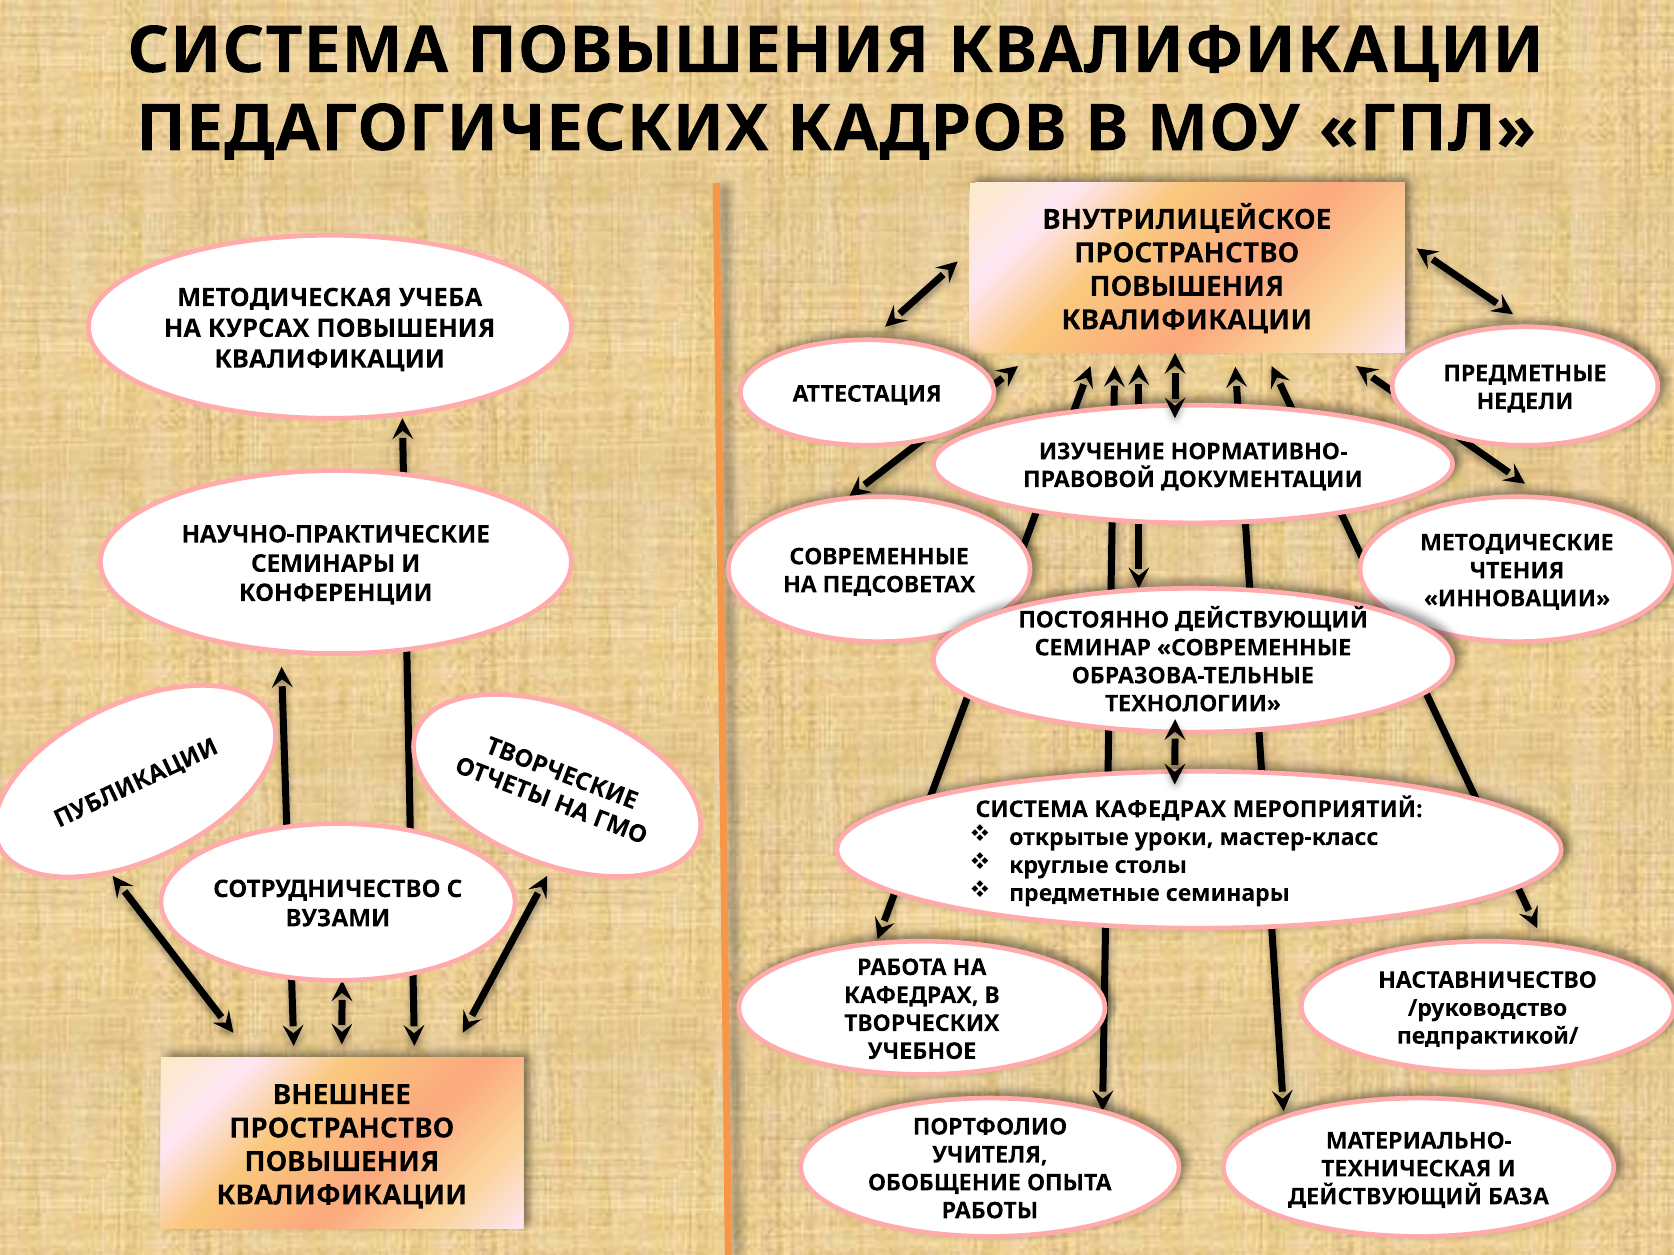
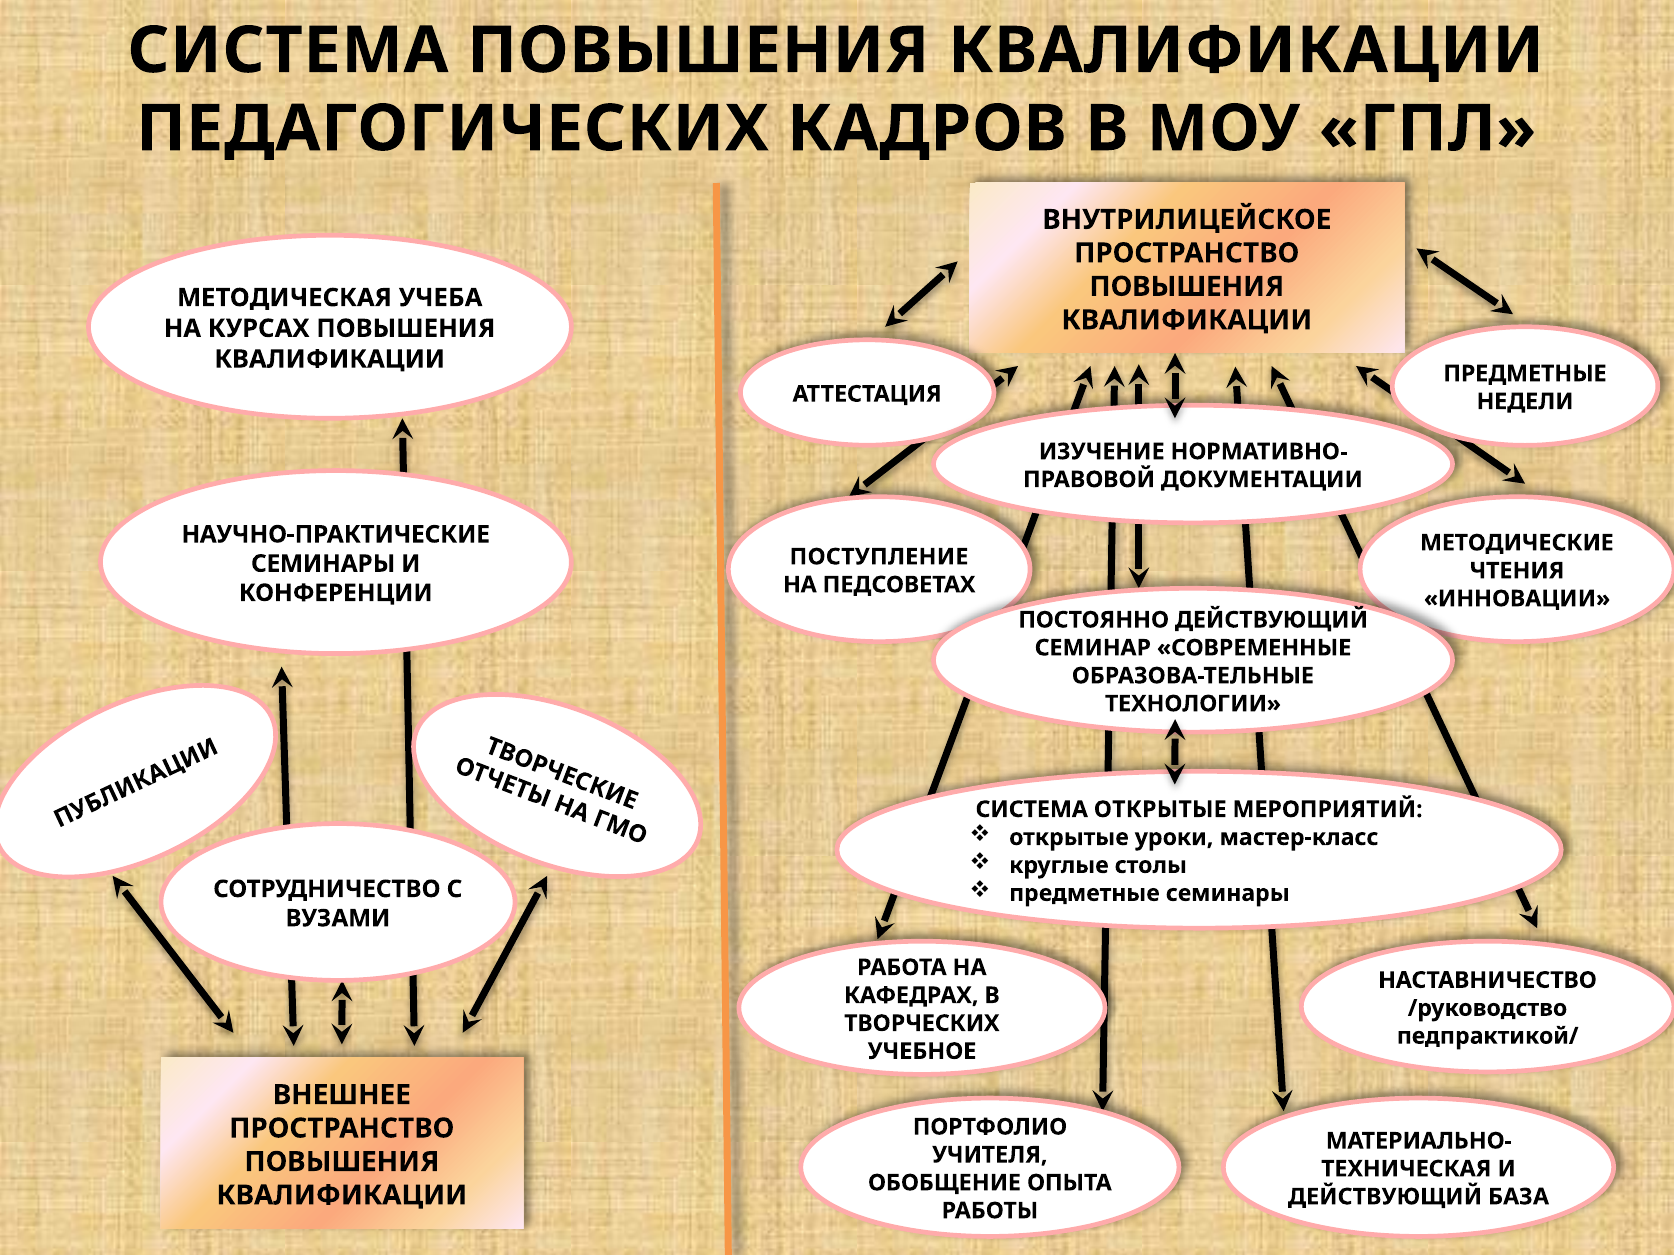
СОВРЕМЕННЫЕ: СОВРЕМЕННЫЕ -> ПОСТУПЛЕНИЕ (879, 557)
СИСТЕМА КАФЕДРАХ: КАФЕДРАХ -> ОТКРЫТЫЕ (1160, 810)
